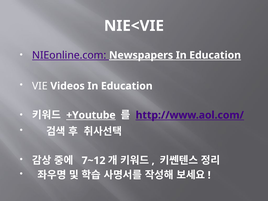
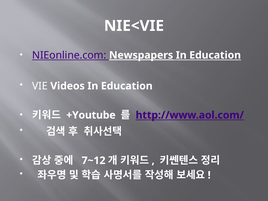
+Youtube underline: present -> none (91, 115)
